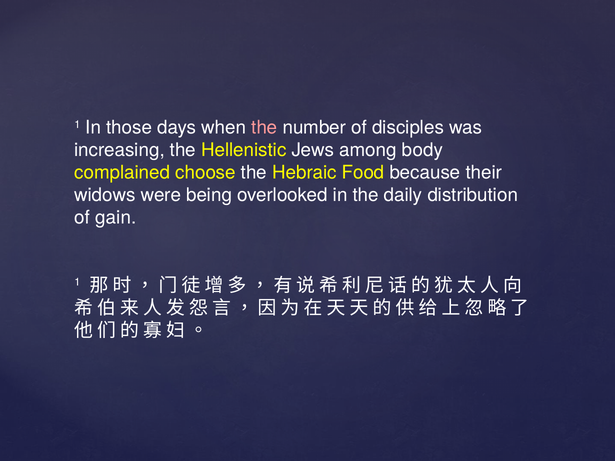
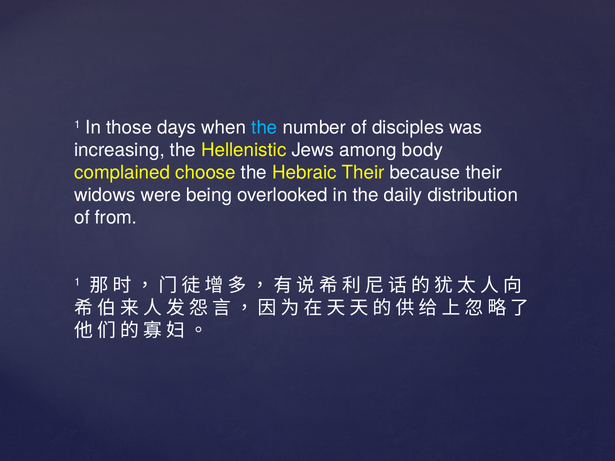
the colour: pink -> light blue (264, 128)
Hebraic Food: Food -> Their (363, 173)
gain: gain -> from (116, 218)
